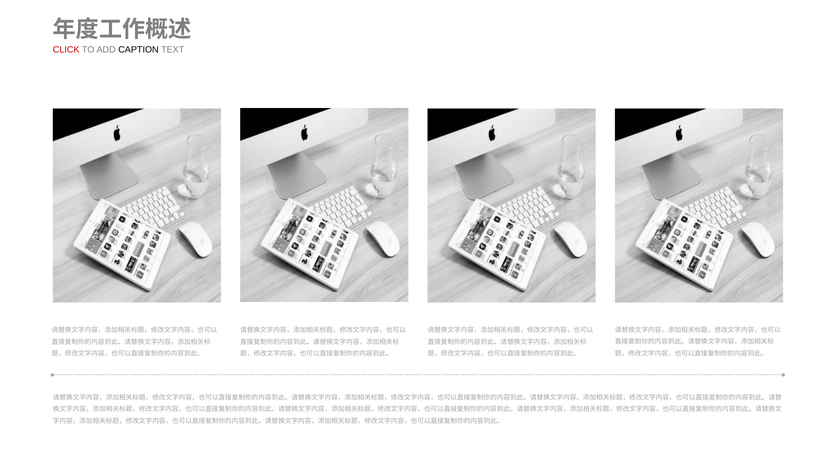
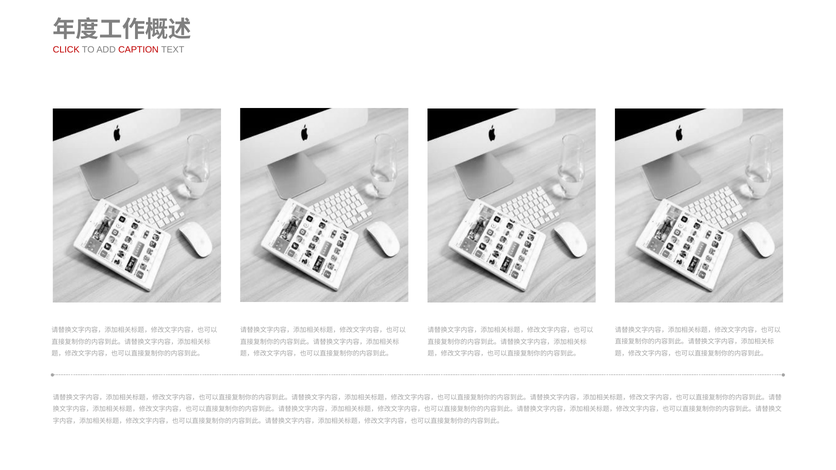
CAPTION colour: black -> red (138, 50)
